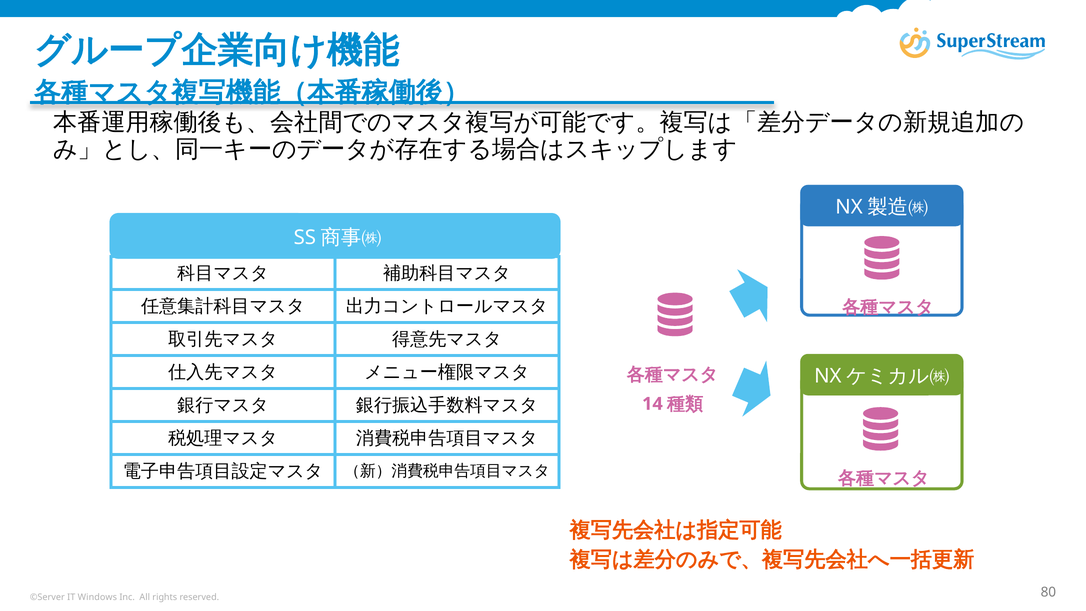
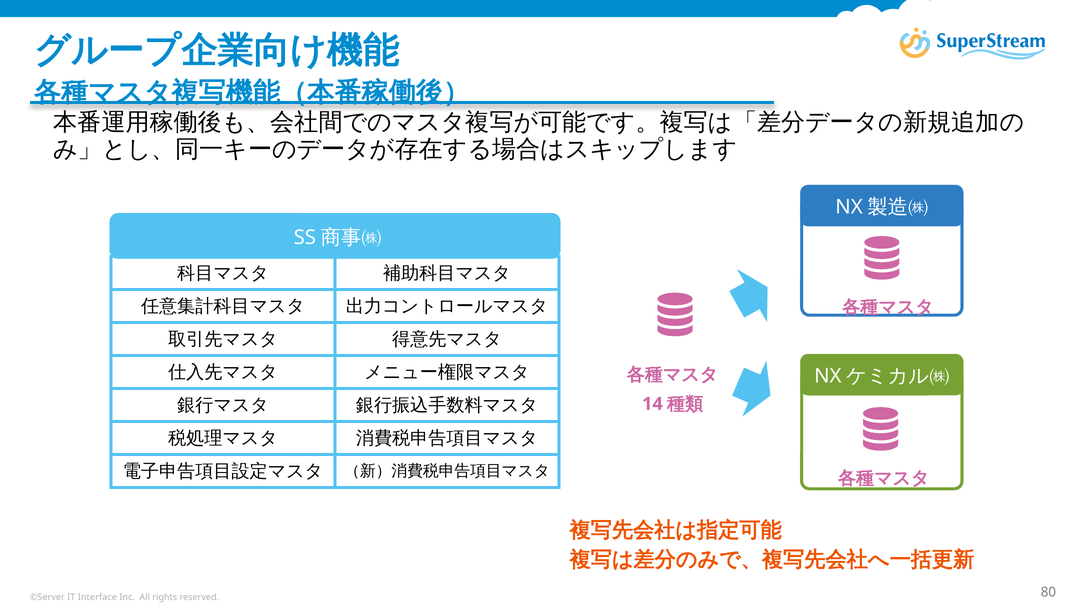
Windows: Windows -> Interface (97, 597)
